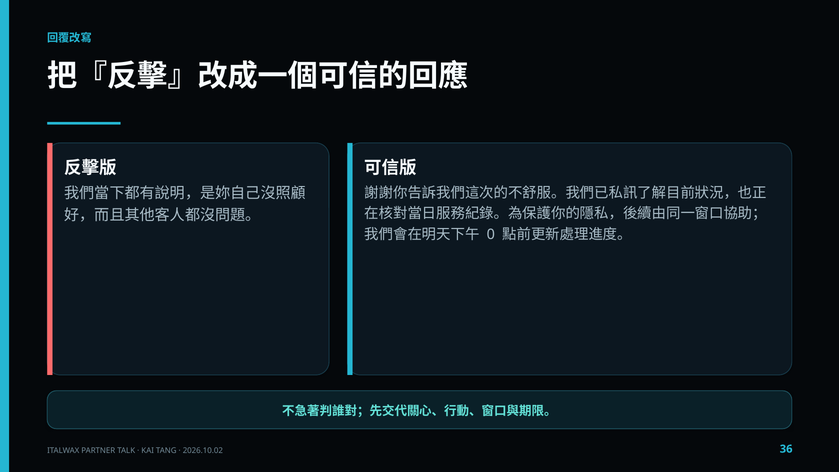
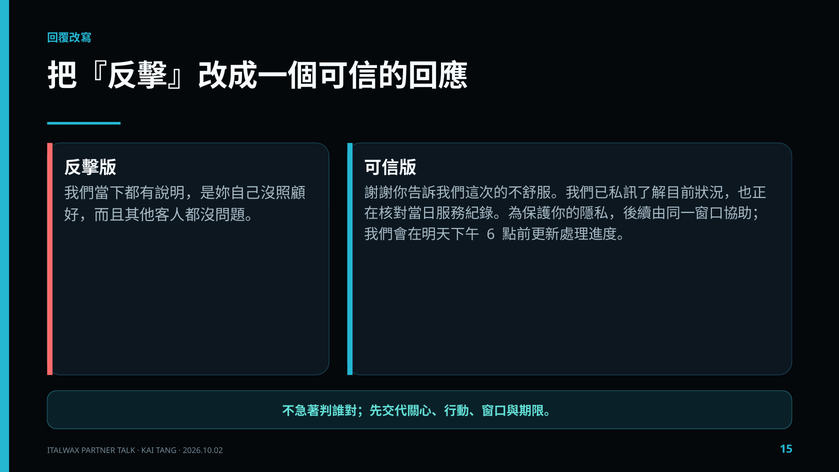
0: 0 -> 6 (491, 234)
36: 36 -> 15 (786, 449)
